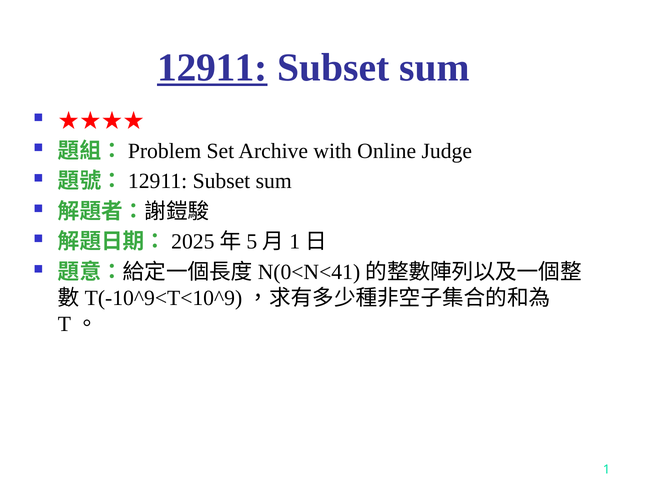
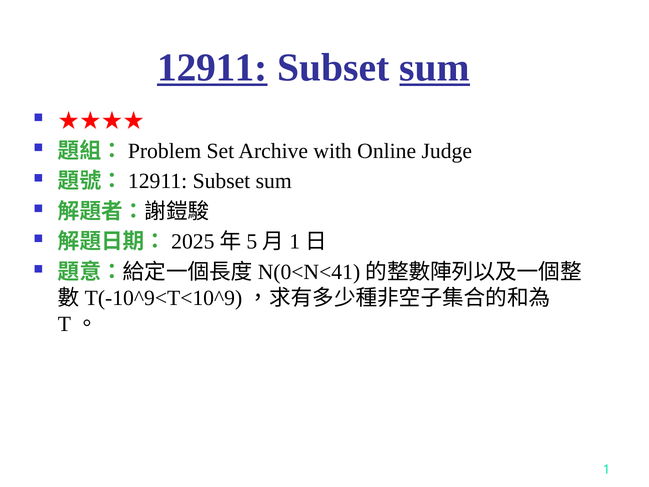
sum underline: none -> present (435, 68)
